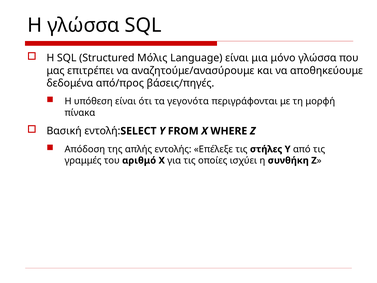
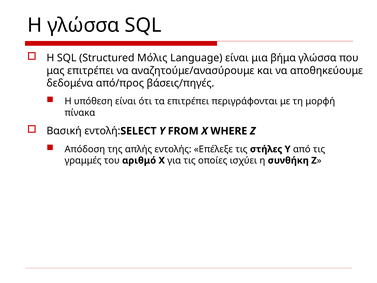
μόνο: μόνο -> βήμα (283, 58)
τα γεγονότα: γεγονότα -> επιτρέπει (188, 101)
